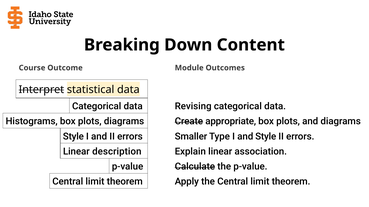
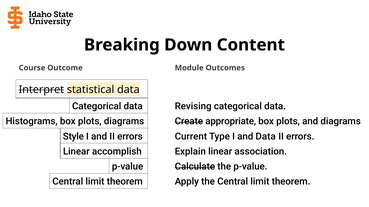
Smaller: Smaller -> Current (191, 137)
and Style: Style -> Data (266, 137)
description: description -> accomplish (117, 152)
